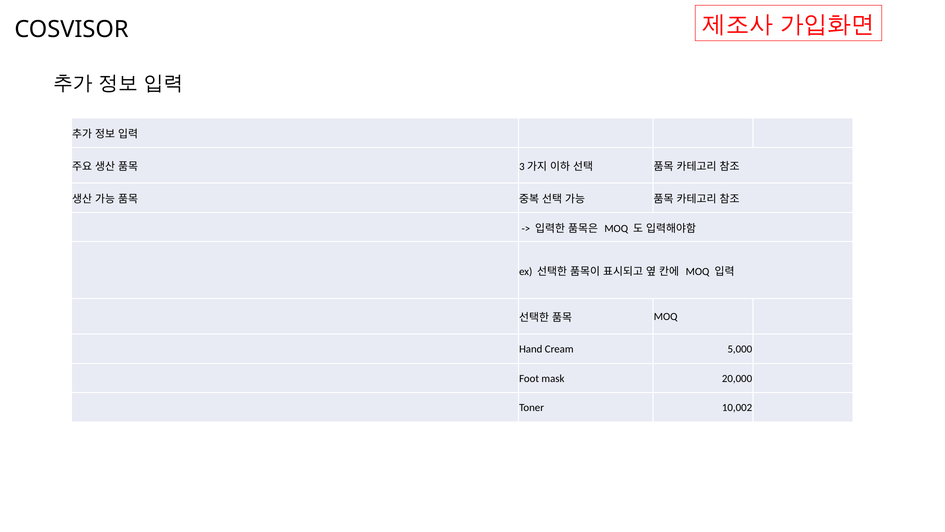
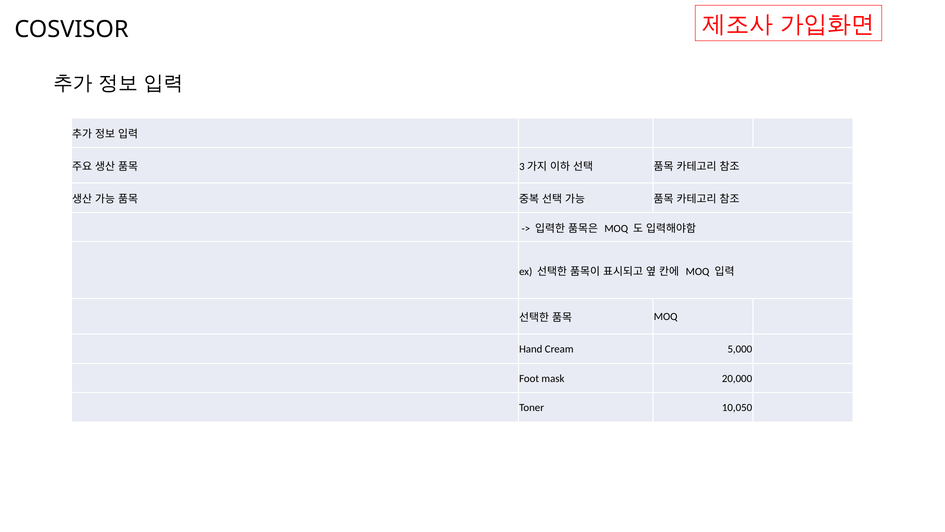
10,002: 10,002 -> 10,050 (737, 407)
